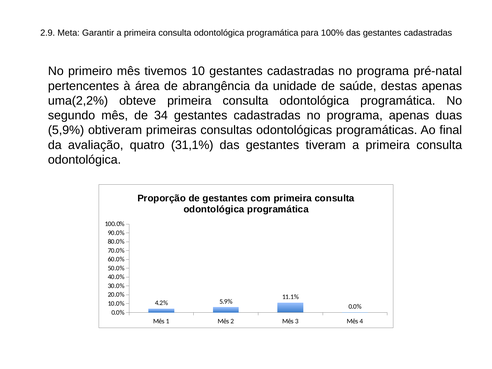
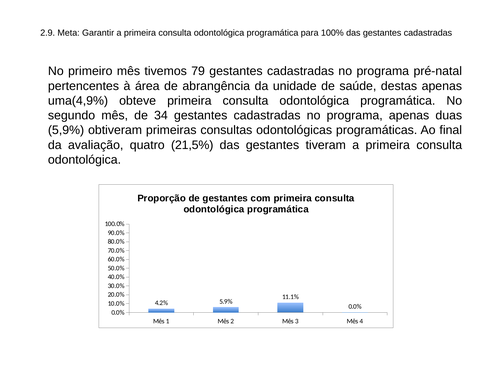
10: 10 -> 79 (198, 71)
uma(2,2%: uma(2,2% -> uma(4,9% (78, 101)
31,1%: 31,1% -> 21,5% (192, 145)
